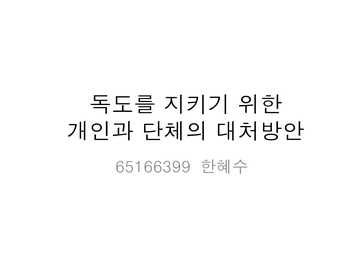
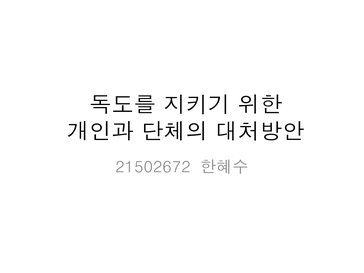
65166399: 65166399 -> 21502672 (153, 167)
